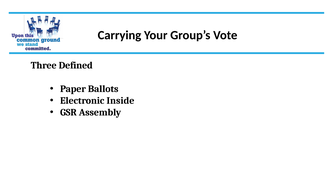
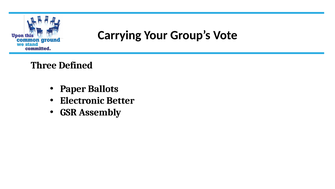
Inside: Inside -> Better (120, 100)
